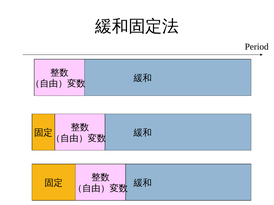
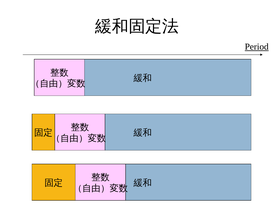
Period underline: none -> present (257, 47)
